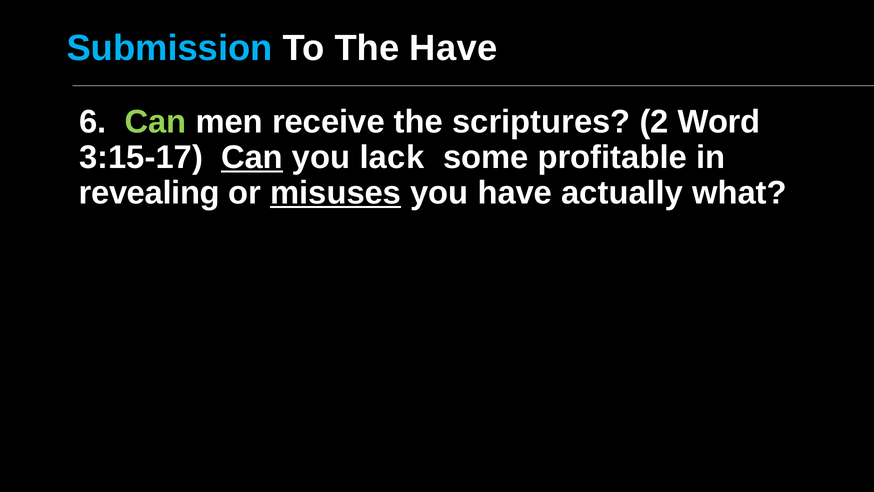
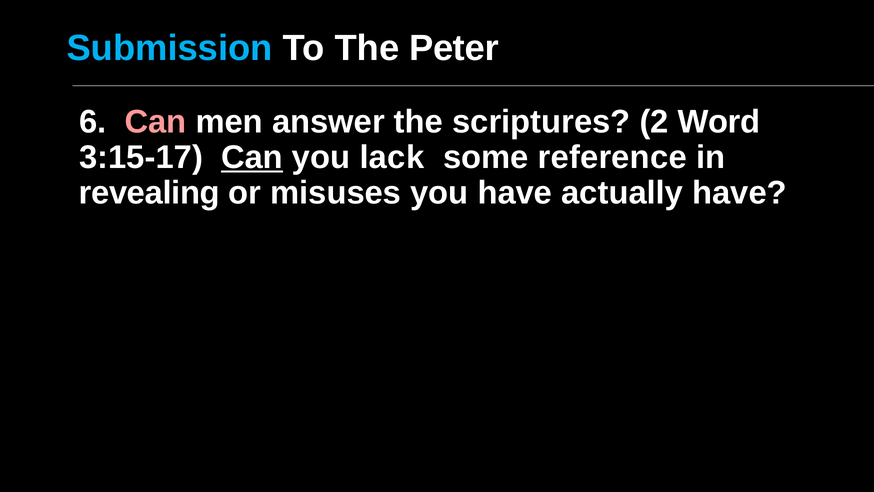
The Have: Have -> Peter (454, 48)
Can colour: light green -> pink (156, 122)
receive: receive -> answer (328, 122)
profitable: profitable -> reference (612, 157)
misuses underline: present -> none (336, 193)
actually what: what -> have (740, 193)
